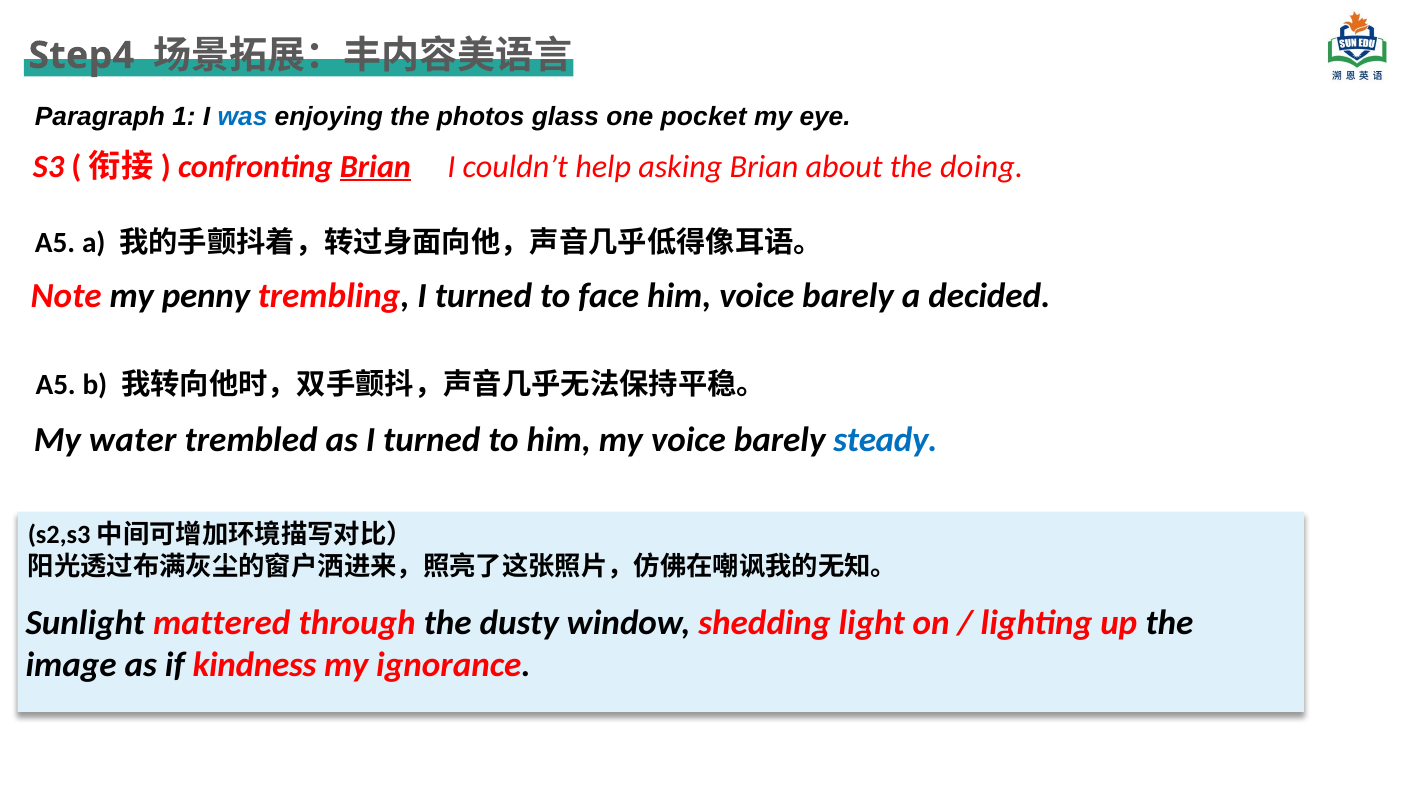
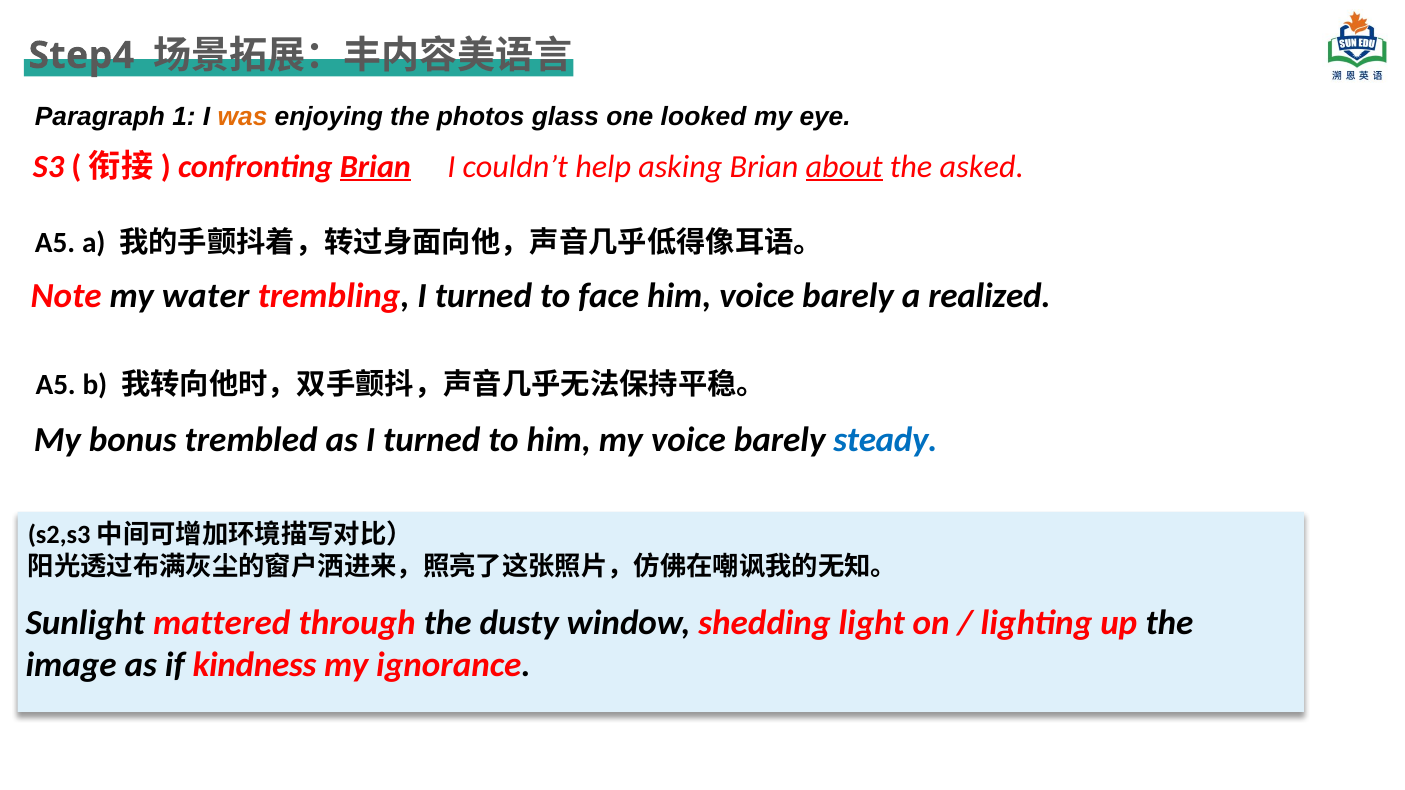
was colour: blue -> orange (243, 117)
pocket: pocket -> looked (704, 117)
about underline: none -> present (844, 167)
doing: doing -> asked (982, 167)
penny: penny -> water (206, 296)
decided: decided -> realized (990, 296)
water: water -> bonus (133, 440)
